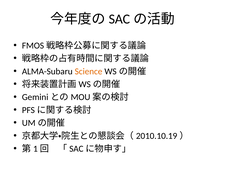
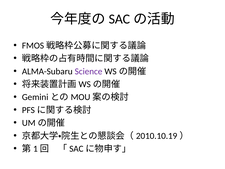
Science colour: orange -> purple (89, 71)
